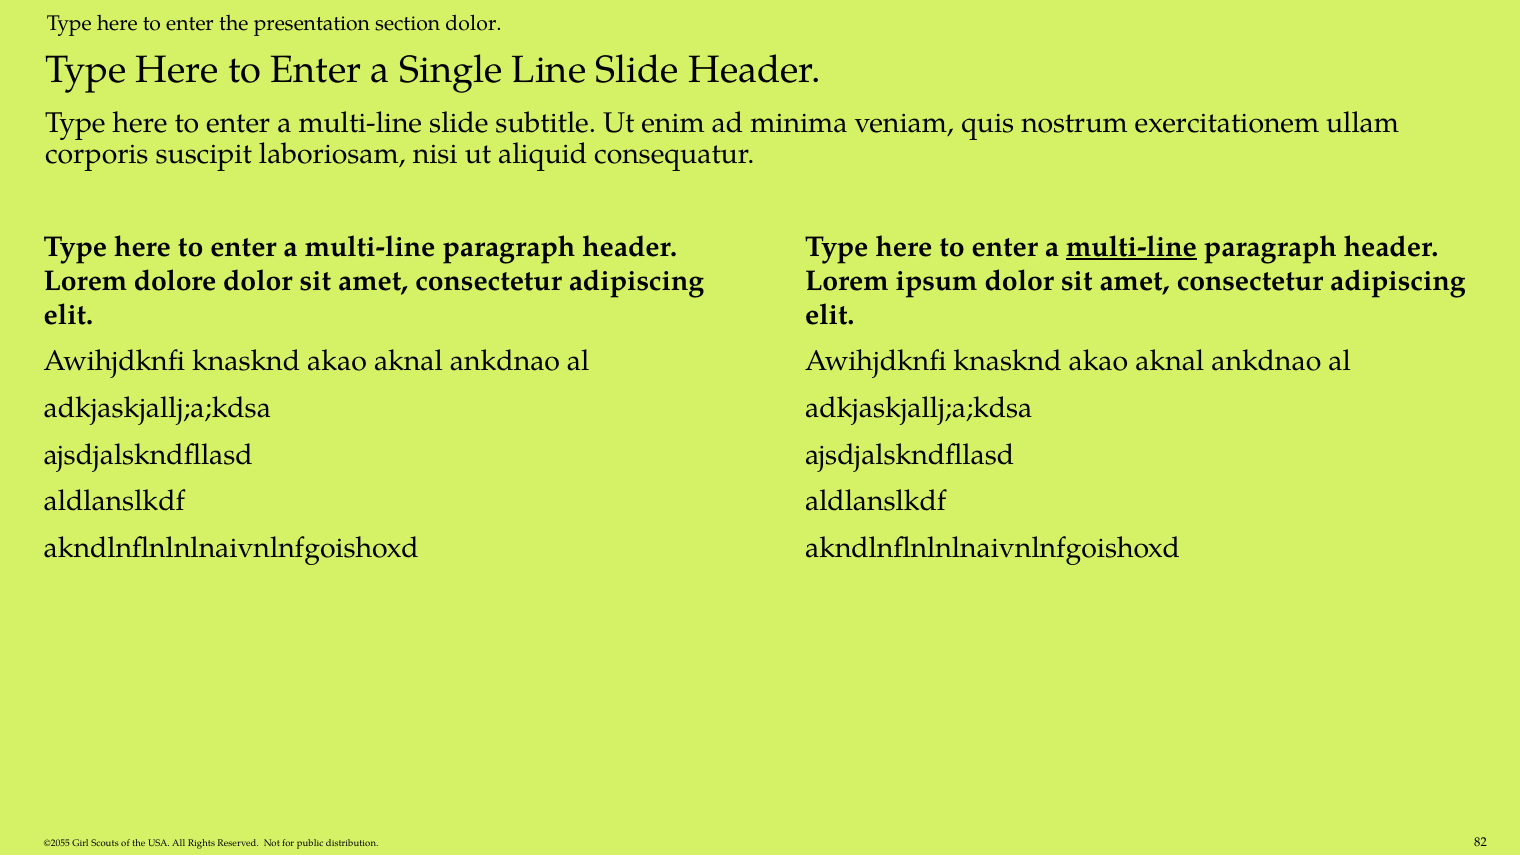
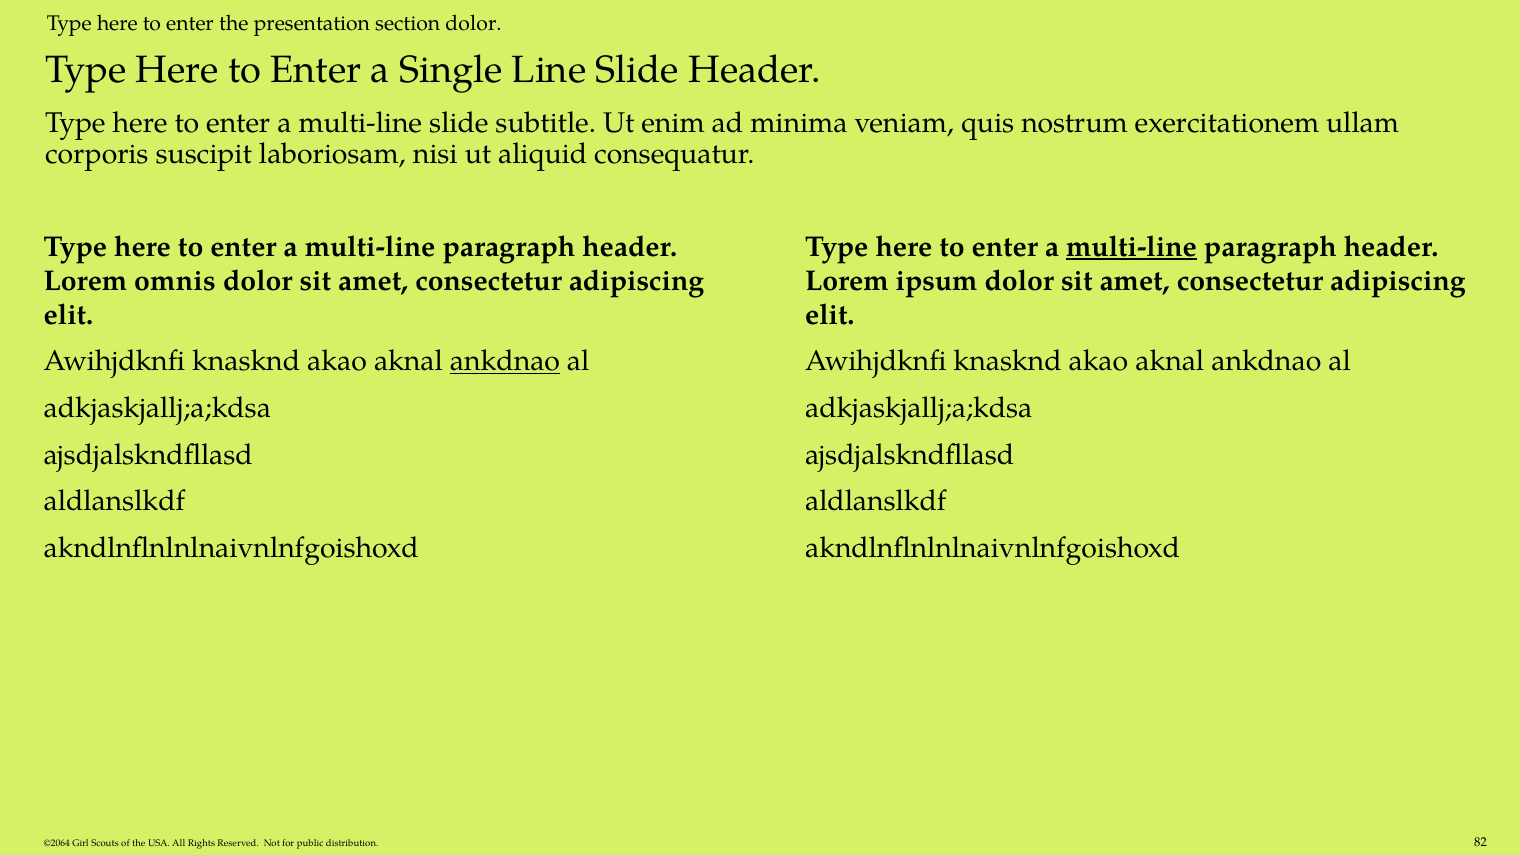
dolore: dolore -> omnis (175, 281)
ankdnao underline: none -> present (505, 361)
©2055: ©2055 -> ©2064 (57, 844)
